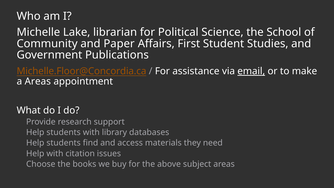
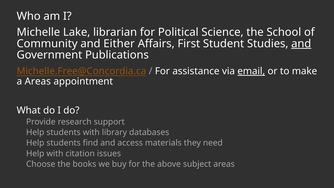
Paper: Paper -> Either (119, 44)
and underline: none -> present (301, 44)
Michelle.Floor@Concordia.ca: Michelle.Floor@Concordia.ca -> Michelle.Free@Concordia.ca (81, 71)
